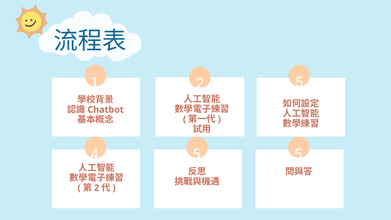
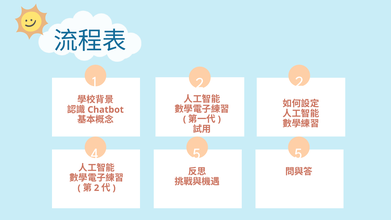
2 5: 5 -> 2 (299, 82)
